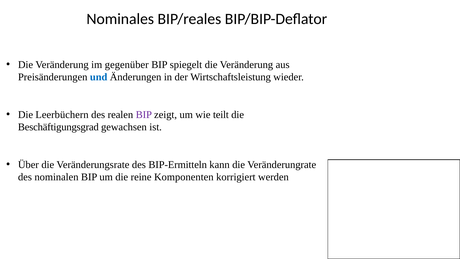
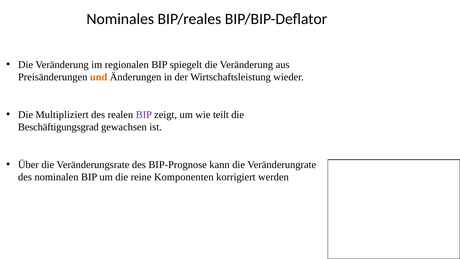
gegenüber: gegenüber -> regionalen (127, 65)
und colour: blue -> orange (99, 77)
Leerbüchern: Leerbüchern -> Multipliziert (62, 114)
BIP-Ermitteln: BIP-Ermitteln -> BIP-Prognose (178, 164)
